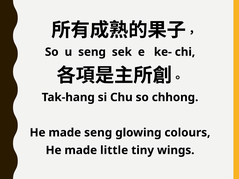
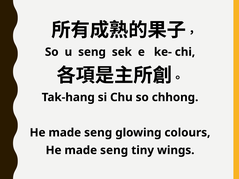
little: little -> seng (114, 150)
